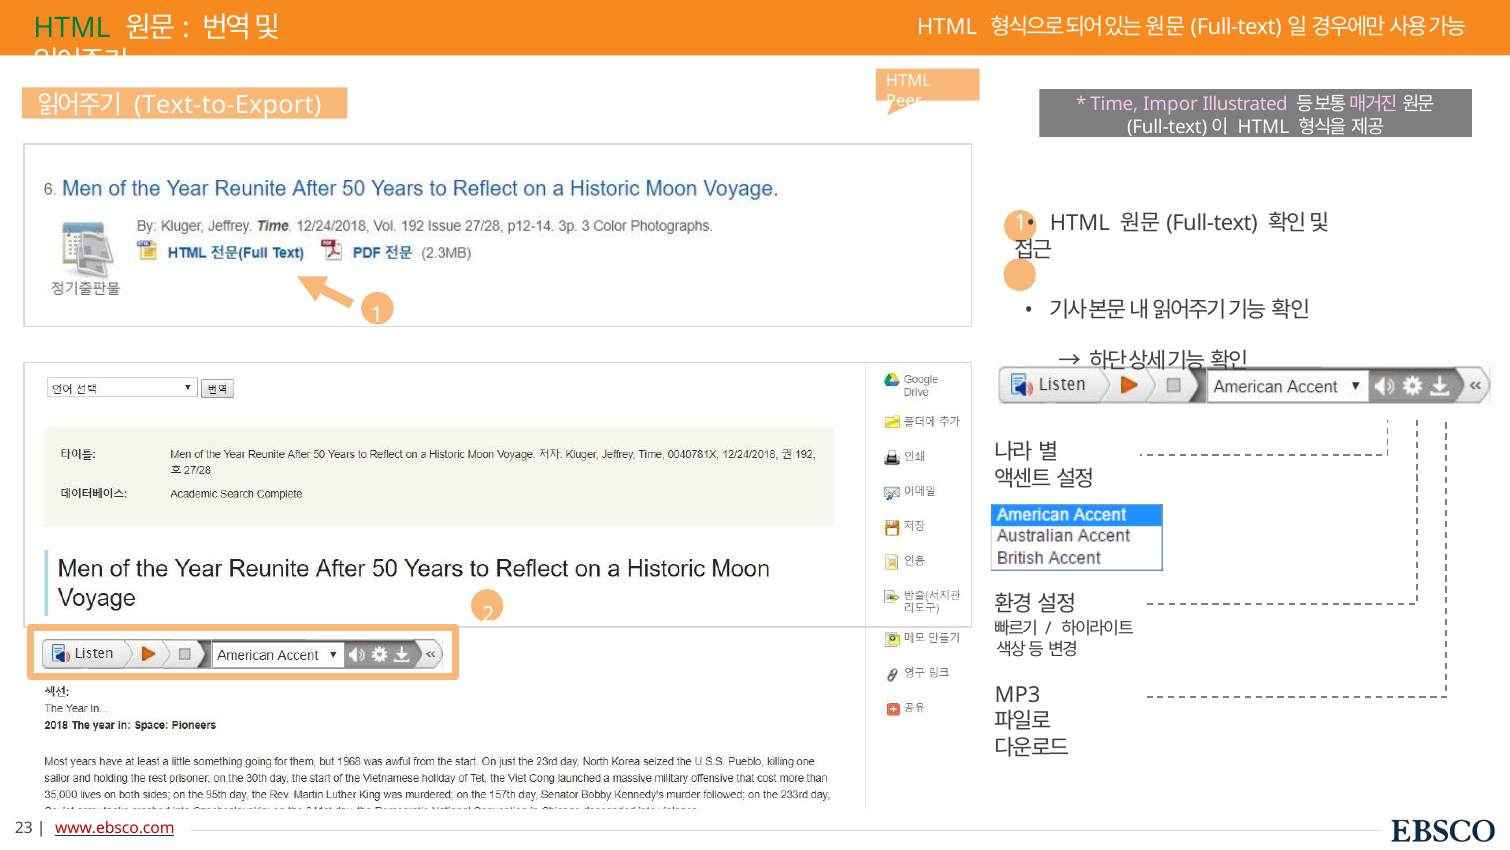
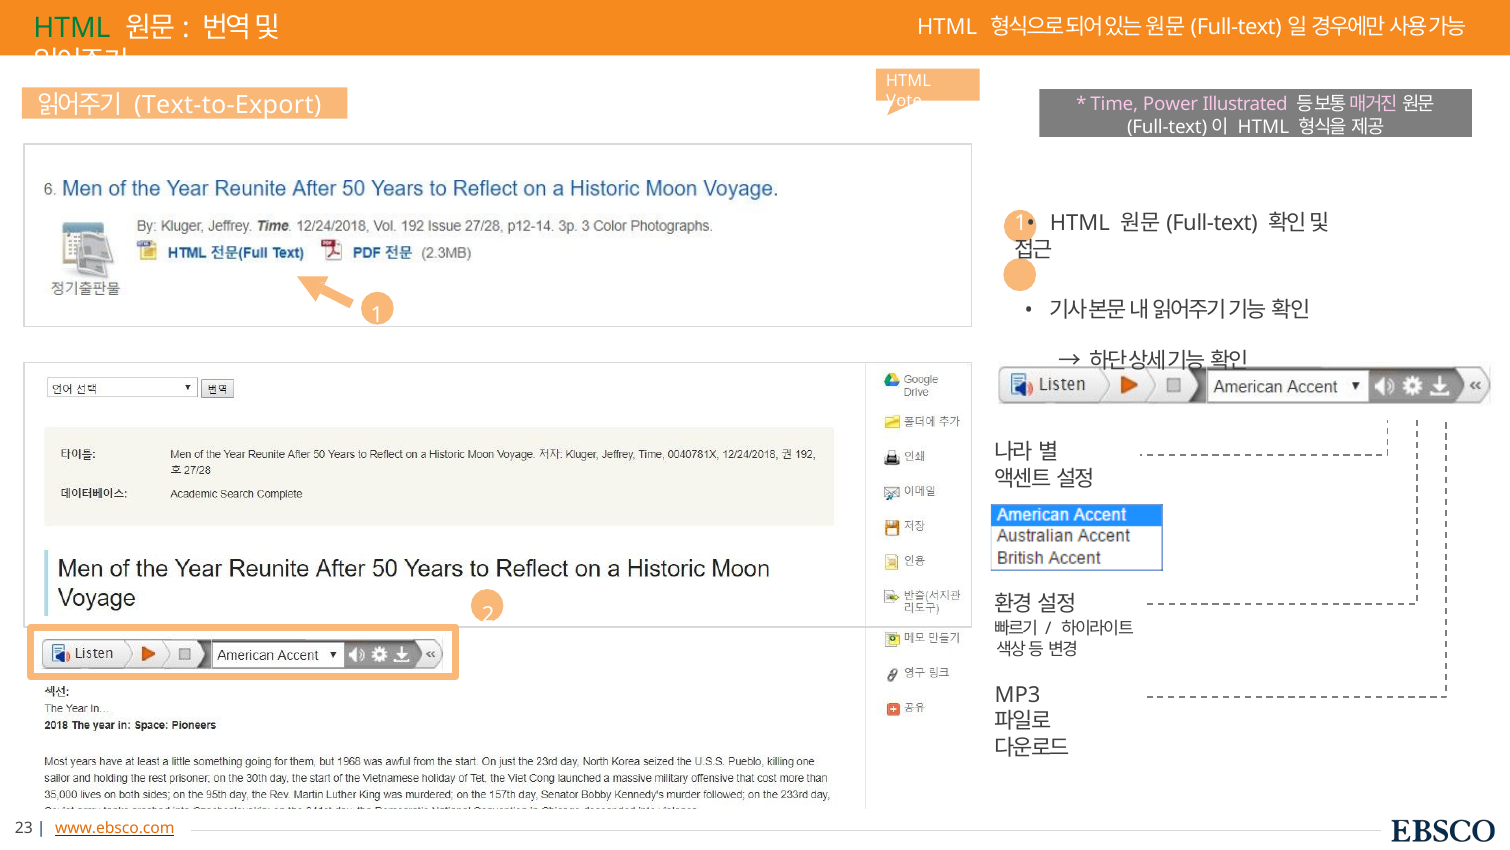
Peer: Peer -> Vote (904, 101)
Impor: Impor -> Power (1171, 104)
www.ebsco.com colour: red -> orange (115, 828)
